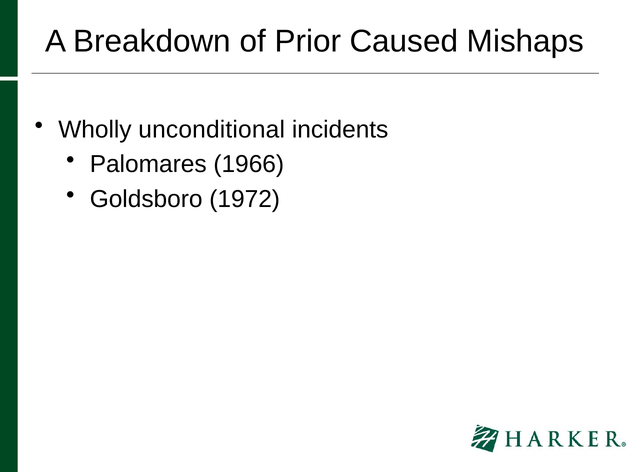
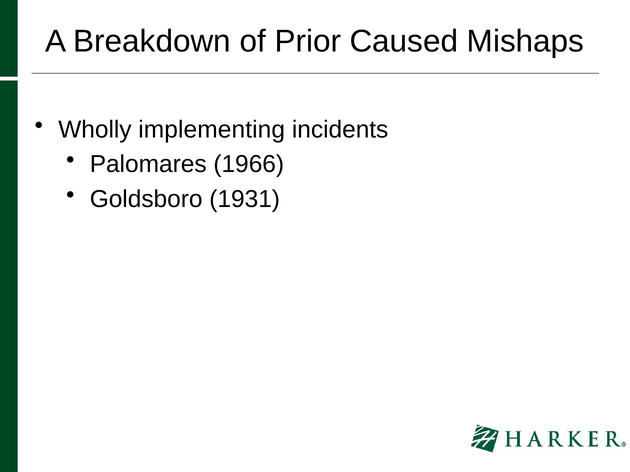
unconditional: unconditional -> implementing (212, 130)
1972: 1972 -> 1931 (245, 199)
